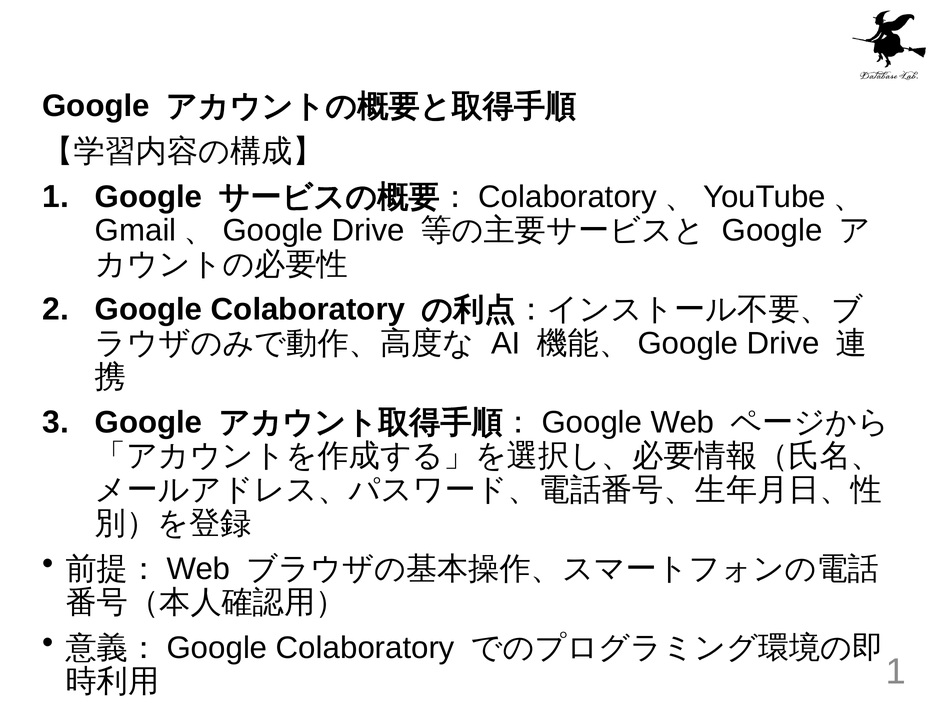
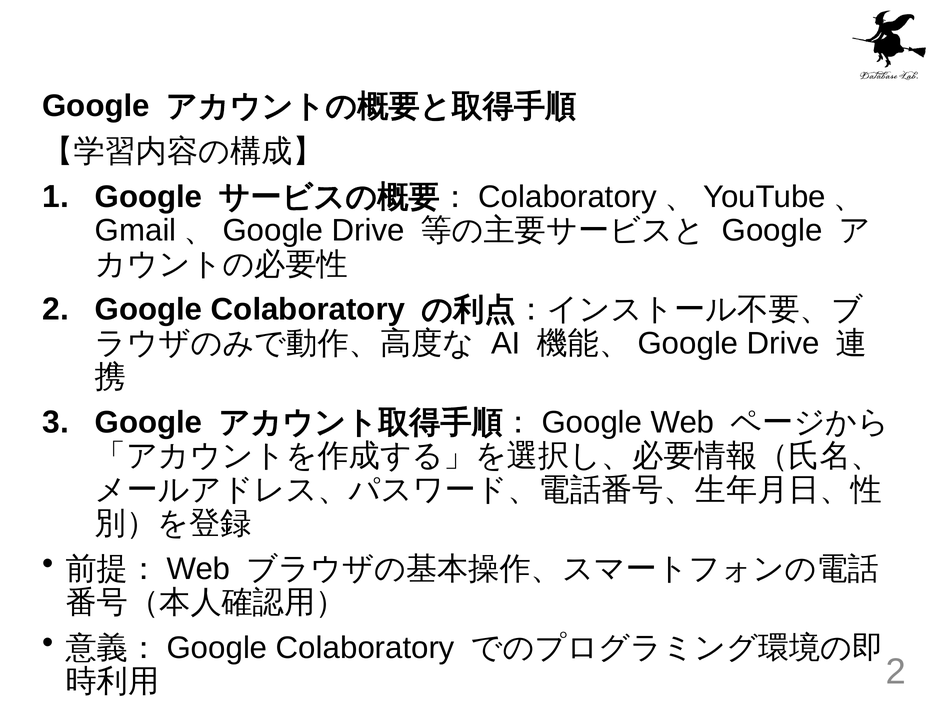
1: 1 -> 2 (896, 672)
